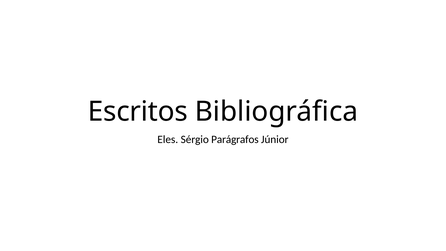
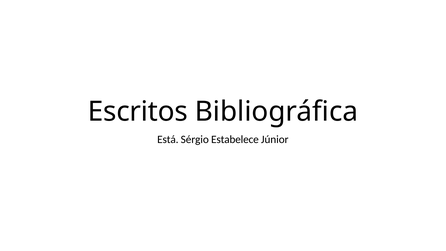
Eles: Eles -> Está (168, 139)
Parágrafos: Parágrafos -> Estabelece (235, 139)
